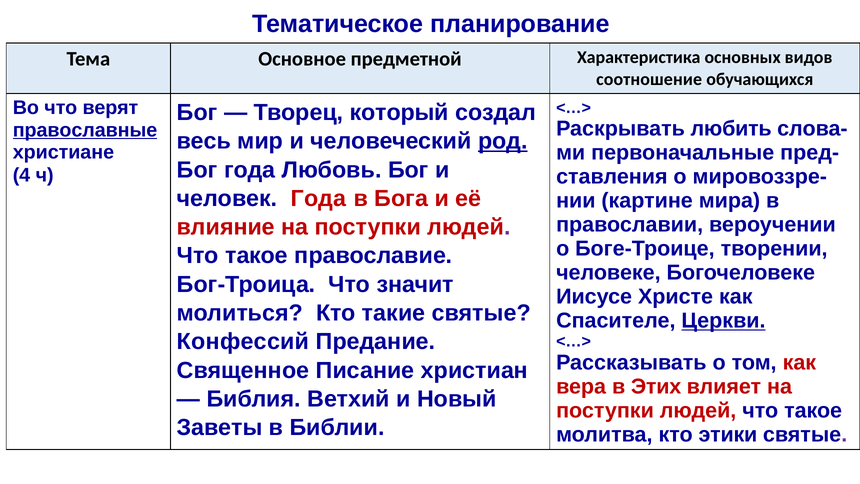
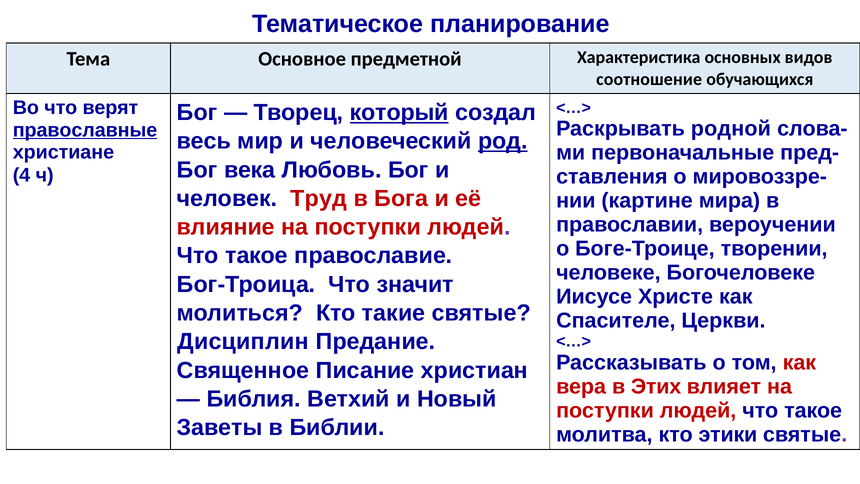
который underline: none -> present (399, 113)
любить: любить -> родной (731, 129)
Бог года: года -> века (250, 170)
человек Года: Года -> Труд (319, 198)
Церкви underline: present -> none (724, 321)
Конфессий: Конфессий -> Дисциплин (243, 342)
